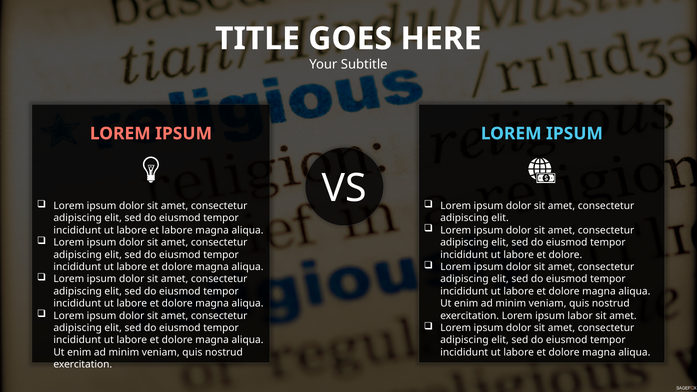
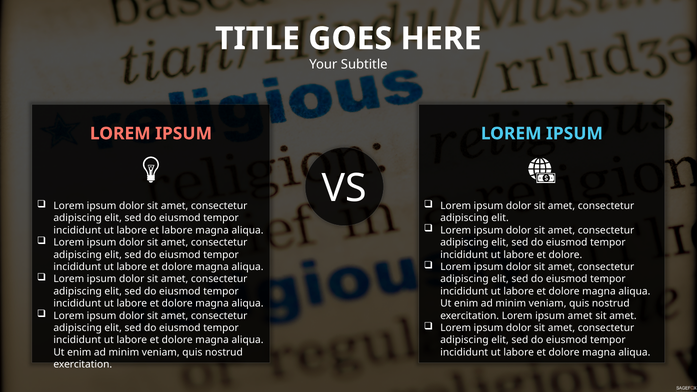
ipsum labor: labor -> amet (580, 316)
